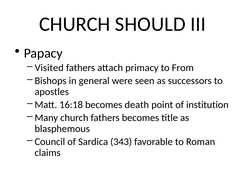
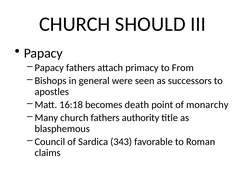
Visited: Visited -> Papacy (49, 68)
institution: institution -> monarchy (207, 105)
fathers becomes: becomes -> authority (141, 118)
